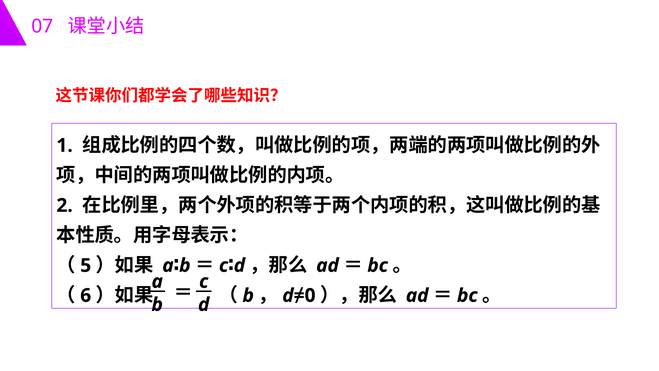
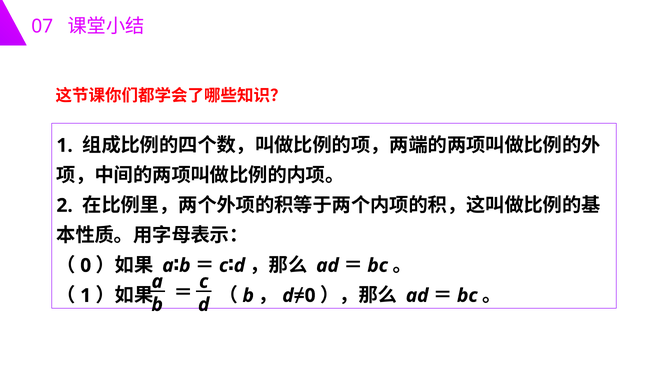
5: 5 -> 0 (86, 265)
6: 6 -> 1 (86, 295)
